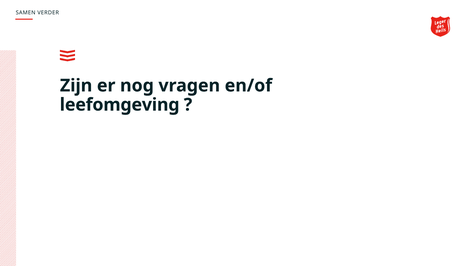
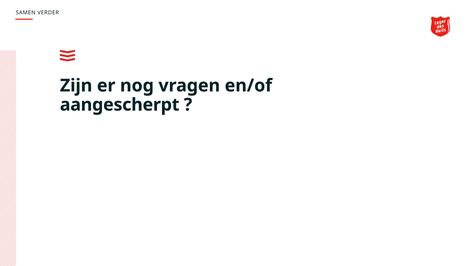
leefomgeving: leefomgeving -> aangescherpt (120, 105)
